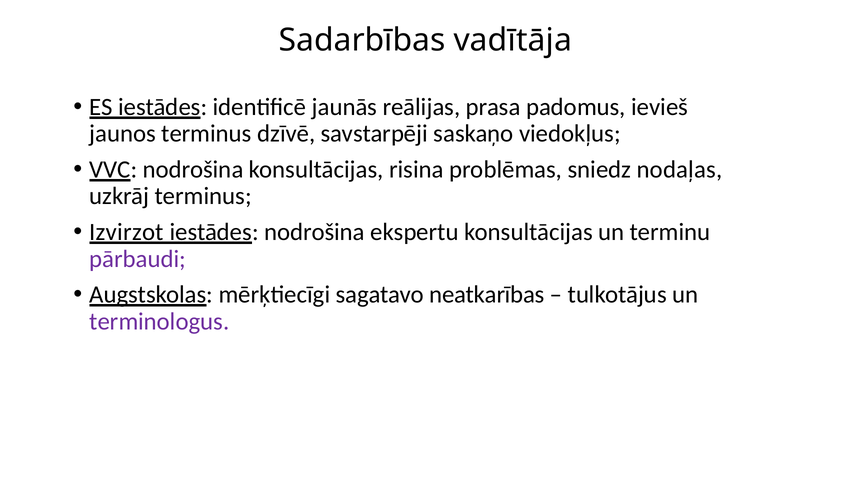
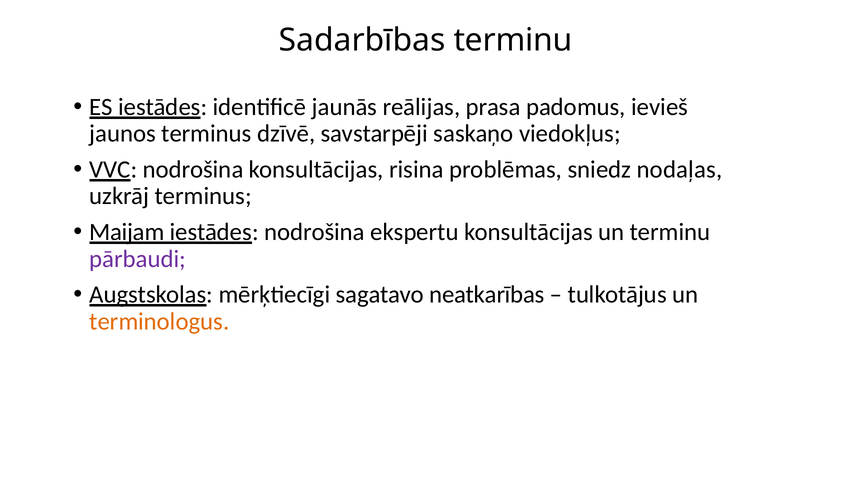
Sadarbības vadītāja: vadītāja -> terminu (513, 40)
Izvirzot: Izvirzot -> Maijam (127, 232)
terminologus colour: purple -> orange (159, 321)
